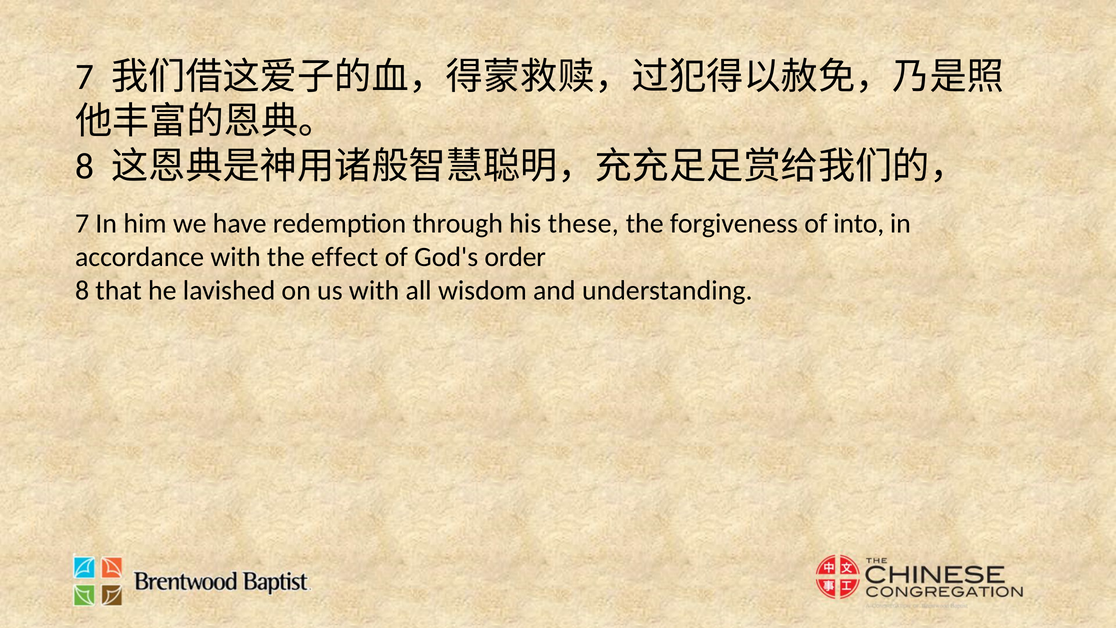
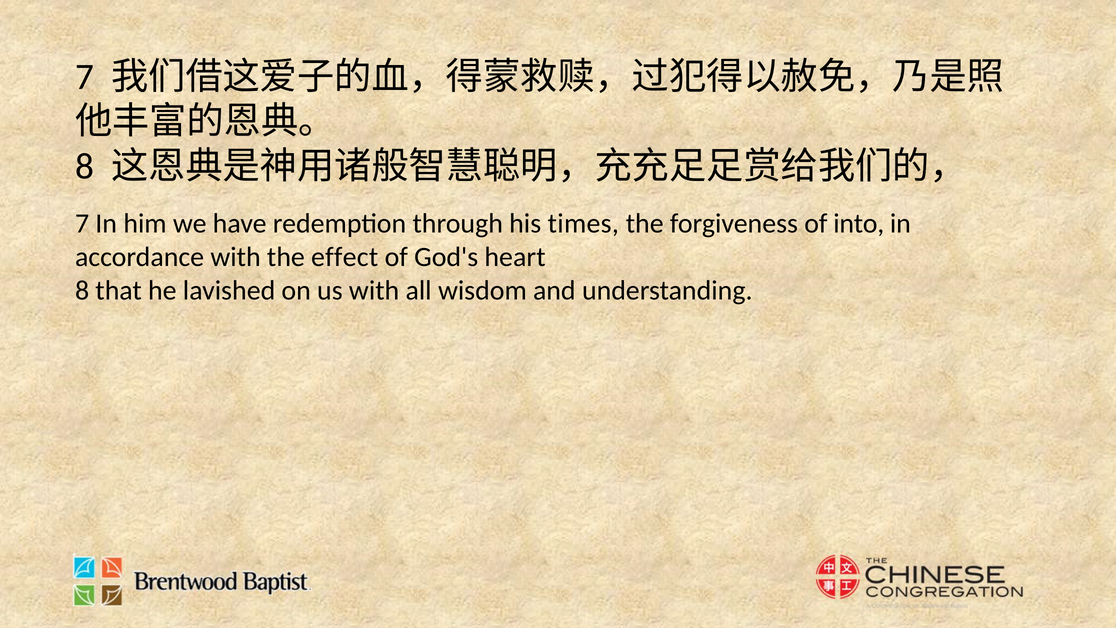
these: these -> times (583, 223)
order: order -> heart (515, 257)
